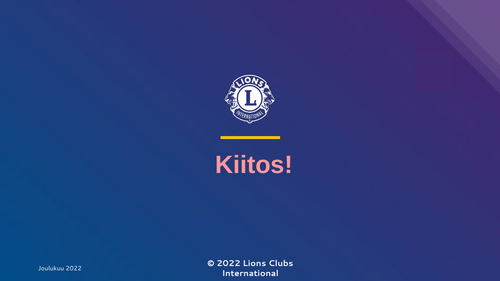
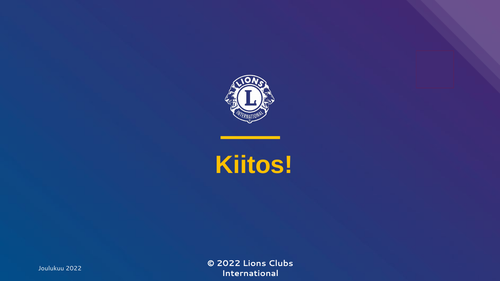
Kiitos colour: pink -> yellow (254, 165)
